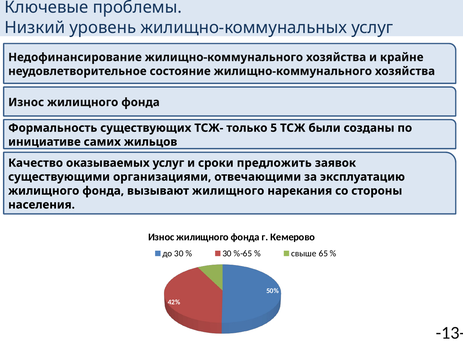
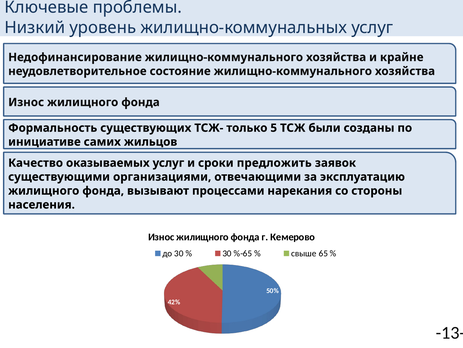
вызывают жилищного: жилищного -> процессами (228, 190)
